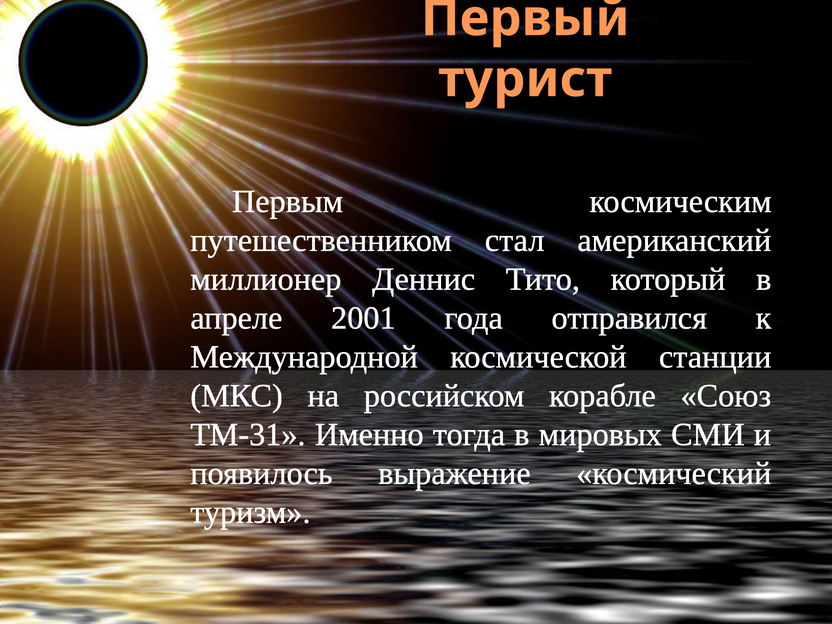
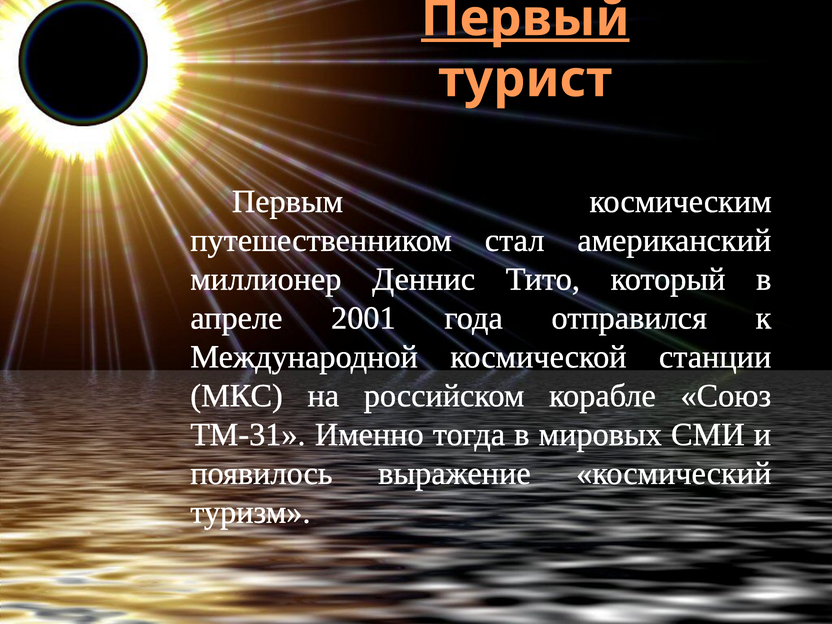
Первый underline: none -> present (525, 18)
